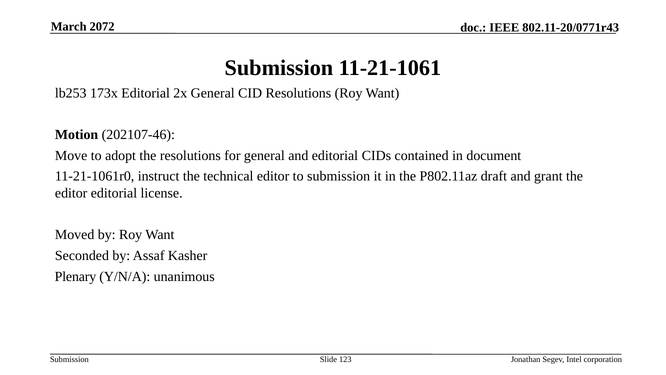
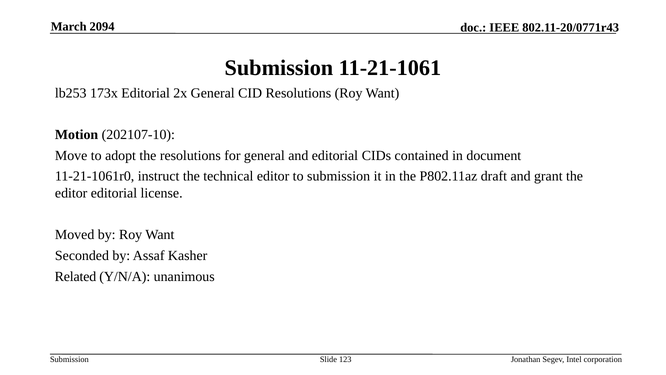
2072: 2072 -> 2094 (102, 26)
202107-46: 202107-46 -> 202107-10 (138, 135)
Plenary: Plenary -> Related (75, 276)
